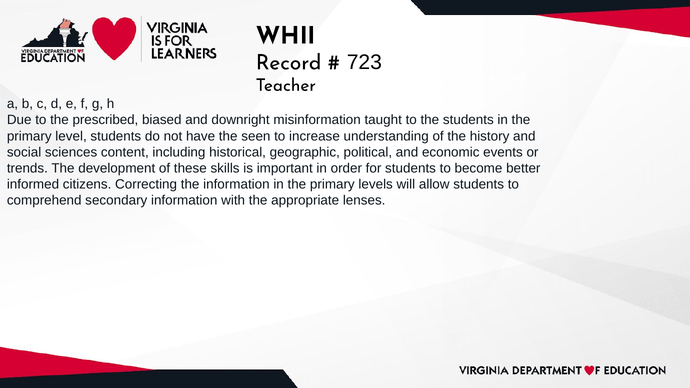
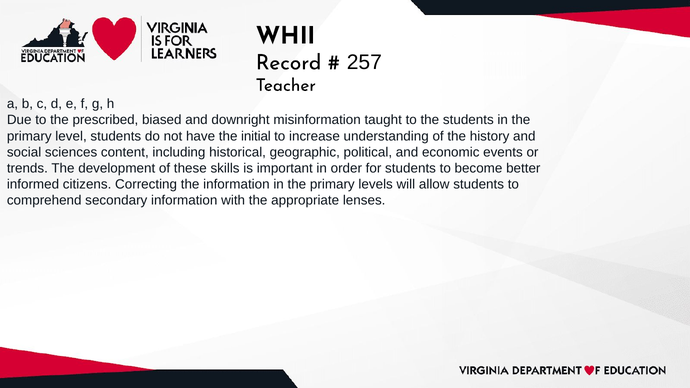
723: 723 -> 257 (364, 62)
seen: seen -> initial (256, 136)
